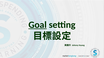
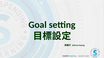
Goal underline: present -> none (38, 25)
